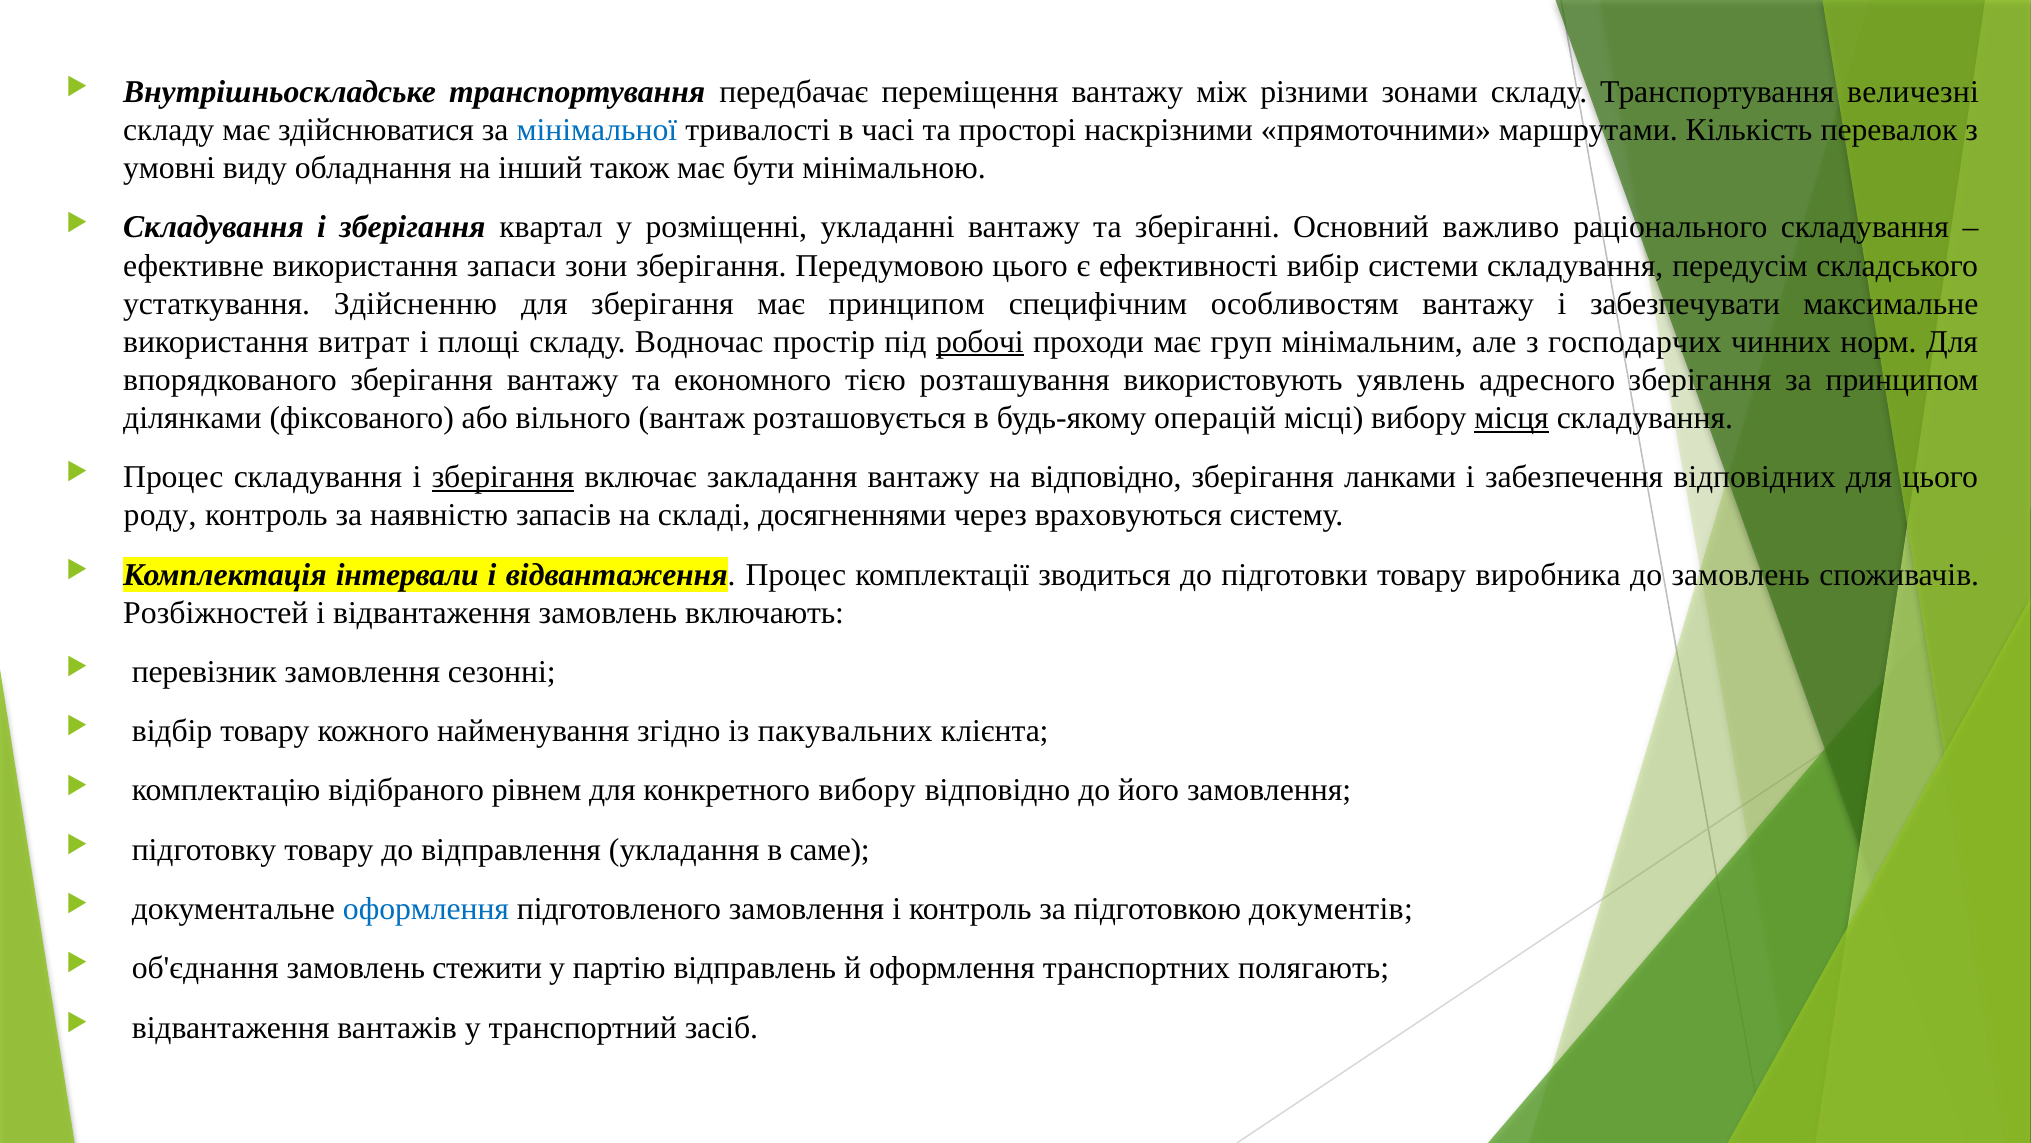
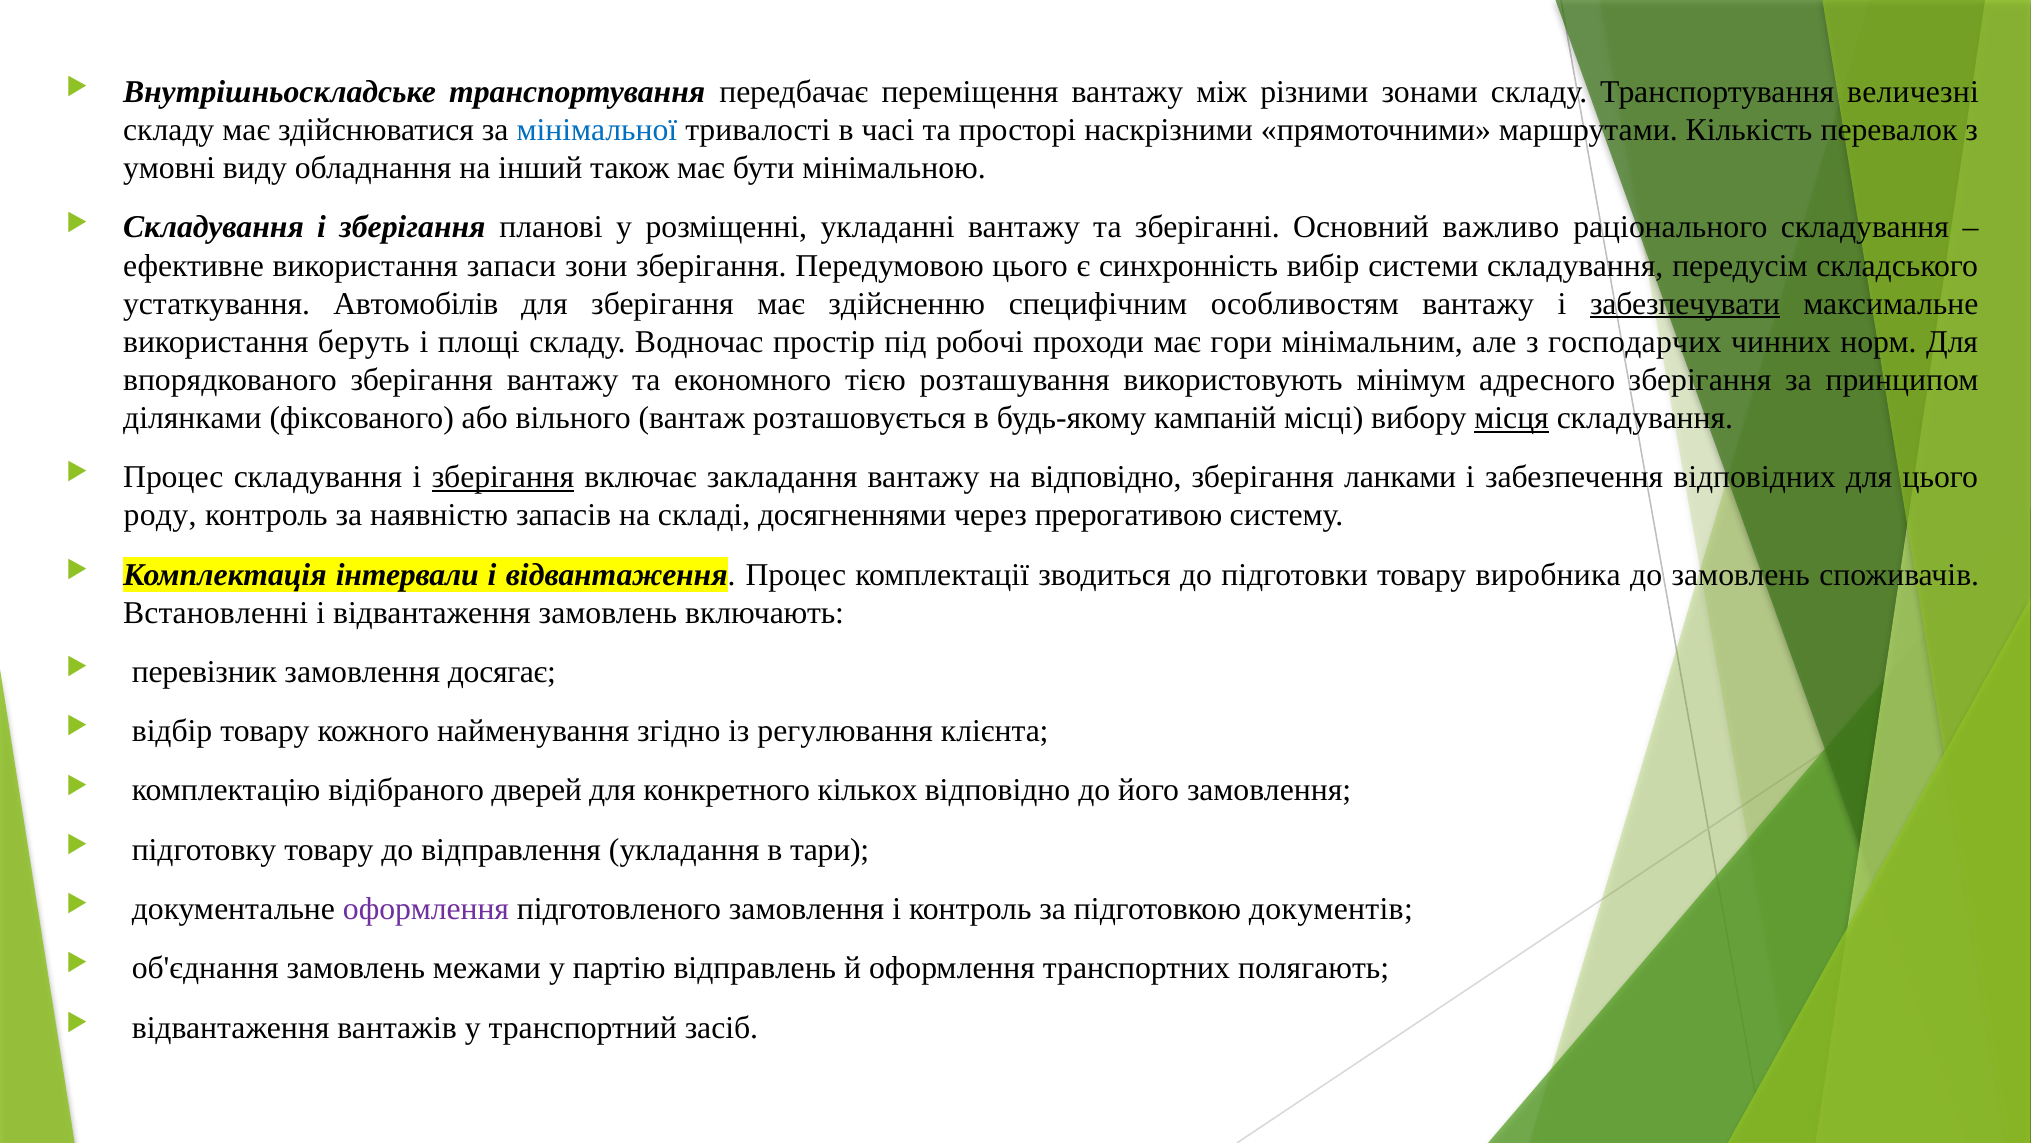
квартал: квартал -> планові (551, 227)
ефективності: ефективності -> синхронність (1189, 265)
Здійсненню: Здійсненню -> Автомобілів (416, 303)
має принципом: принципом -> здійсненню (907, 303)
забезпечувати underline: none -> present (1685, 303)
витрат: витрат -> беруть (364, 342)
робочі underline: present -> none (980, 342)
груп: груп -> гори (1241, 342)
уявлень: уявлень -> мінімум (1411, 380)
операцій: операцій -> кампаній (1215, 418)
враховуються: враховуються -> прерогативою (1129, 515)
Розбіжностей: Розбіжностей -> Встановленні (216, 612)
сезонні: сезонні -> досягає (502, 672)
пакувальних: пакувальних -> регулювання (845, 731)
рівнем: рівнем -> дверей (537, 790)
конкретного вибору: вибору -> кількох (868, 790)
саме: саме -> тари (830, 849)
оформлення colour: blue -> purple (426, 909)
стежити: стежити -> межами (487, 968)
